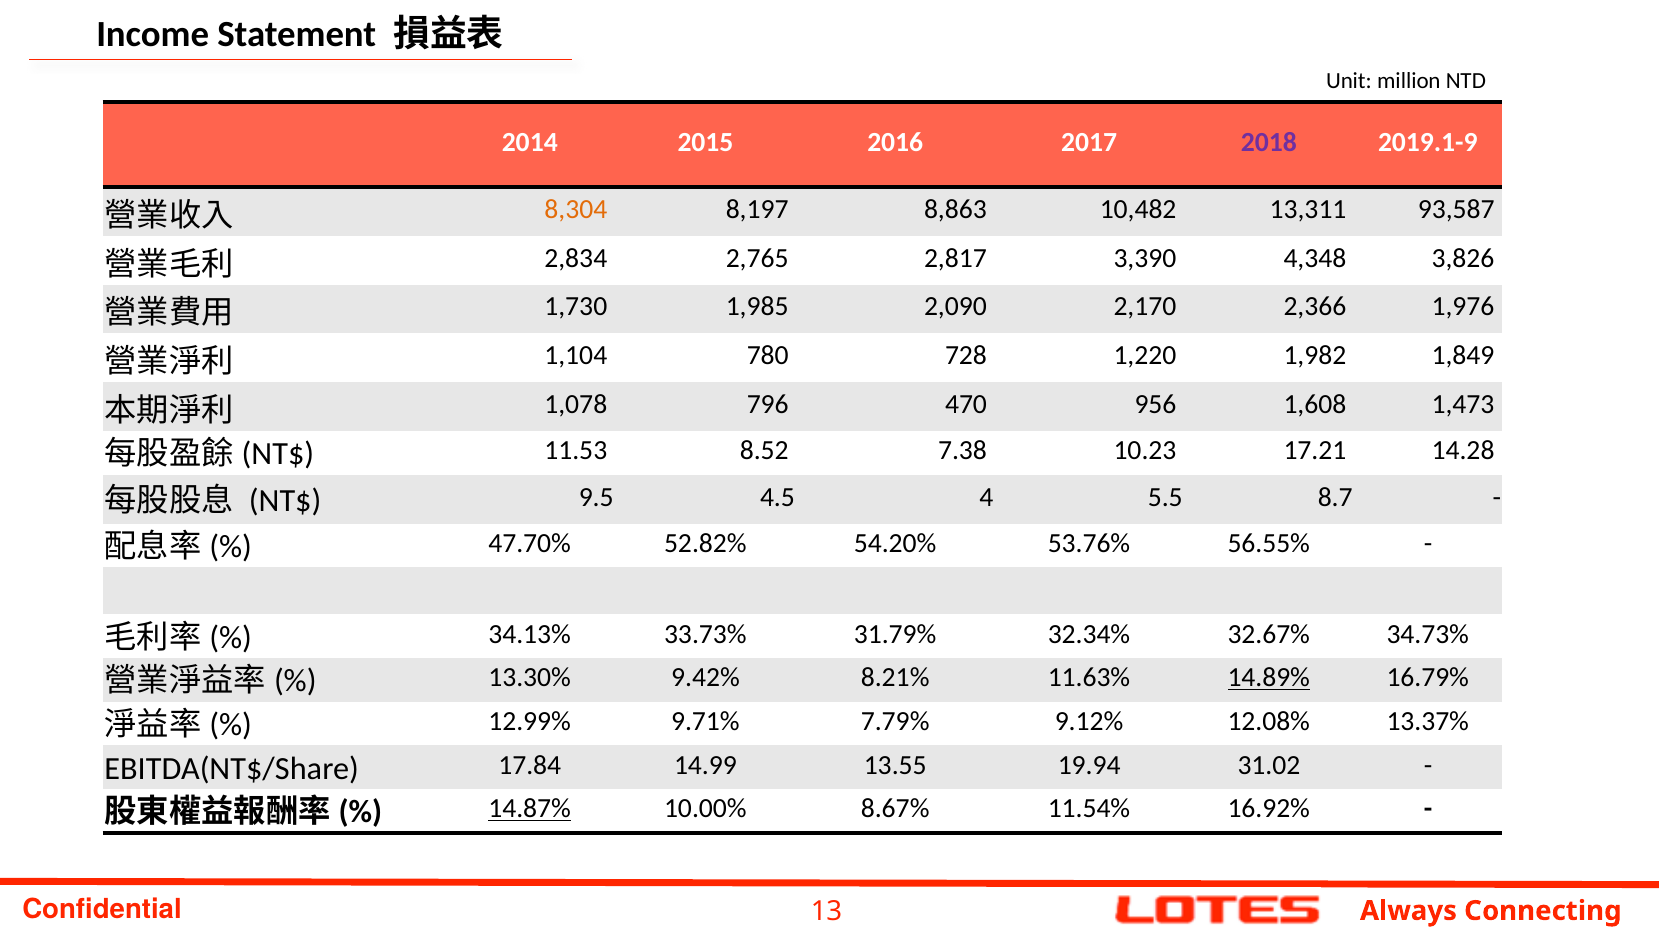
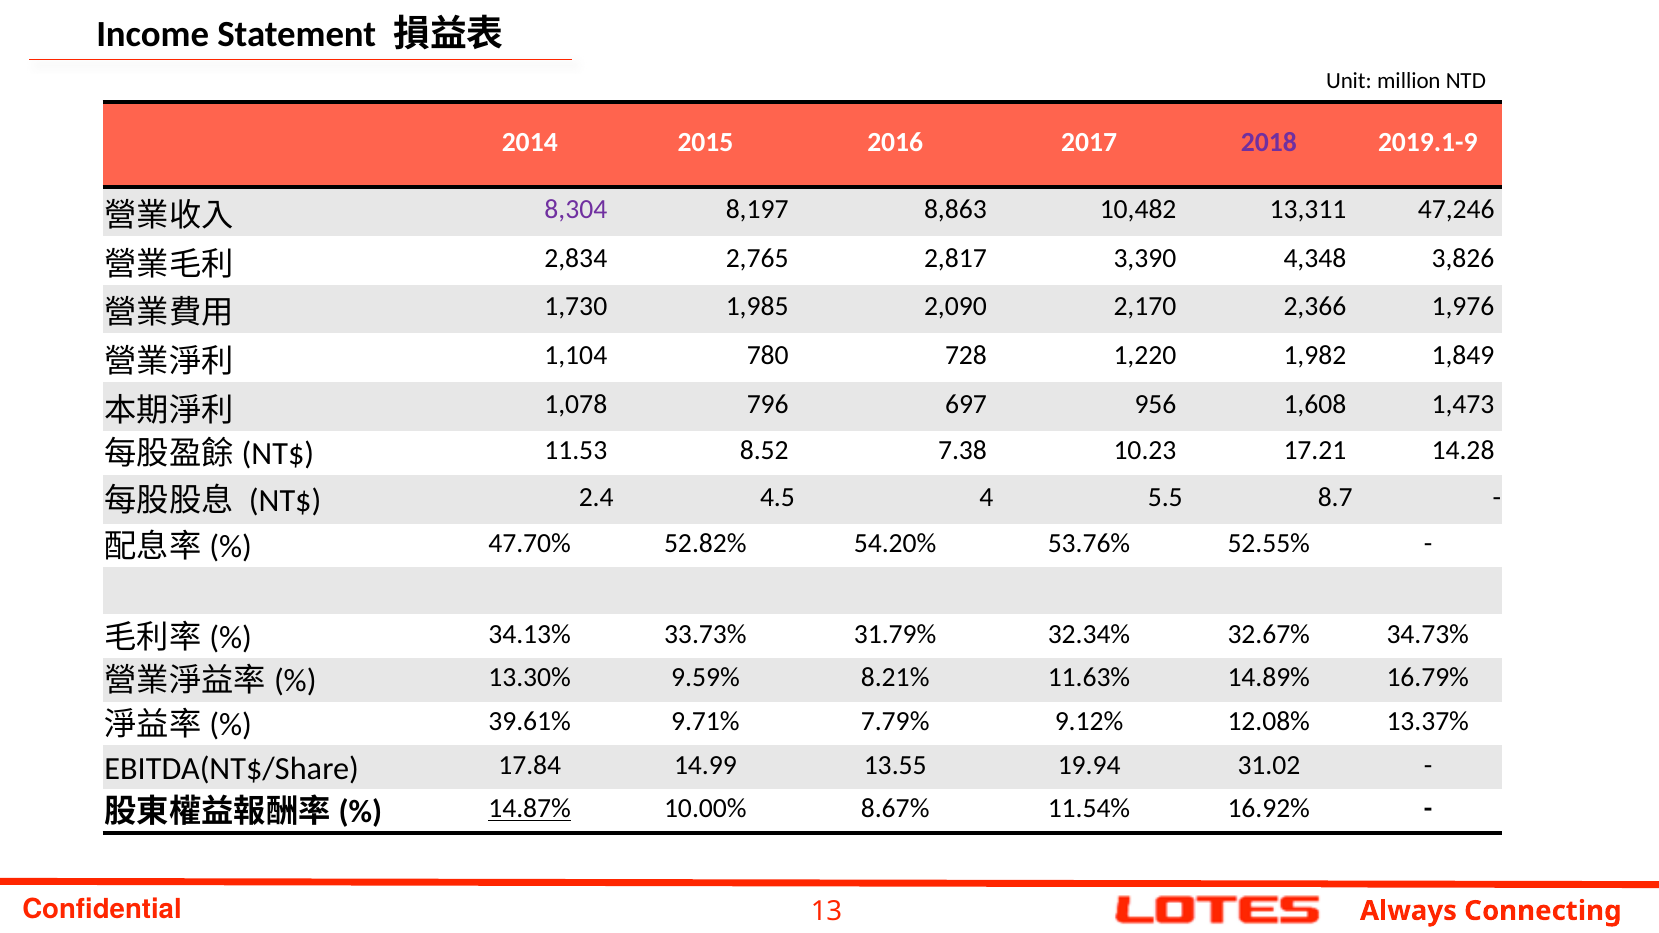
8,304 colour: orange -> purple (576, 209)
93,587: 93,587 -> 47,246 (1456, 209)
470: 470 -> 697 (966, 404)
9.5: 9.5 -> 2.4 (596, 497)
56.55%: 56.55% -> 52.55% (1269, 543)
9.42%: 9.42% -> 9.59% (705, 678)
14.89% underline: present -> none (1269, 678)
12.99%: 12.99% -> 39.61% (530, 722)
